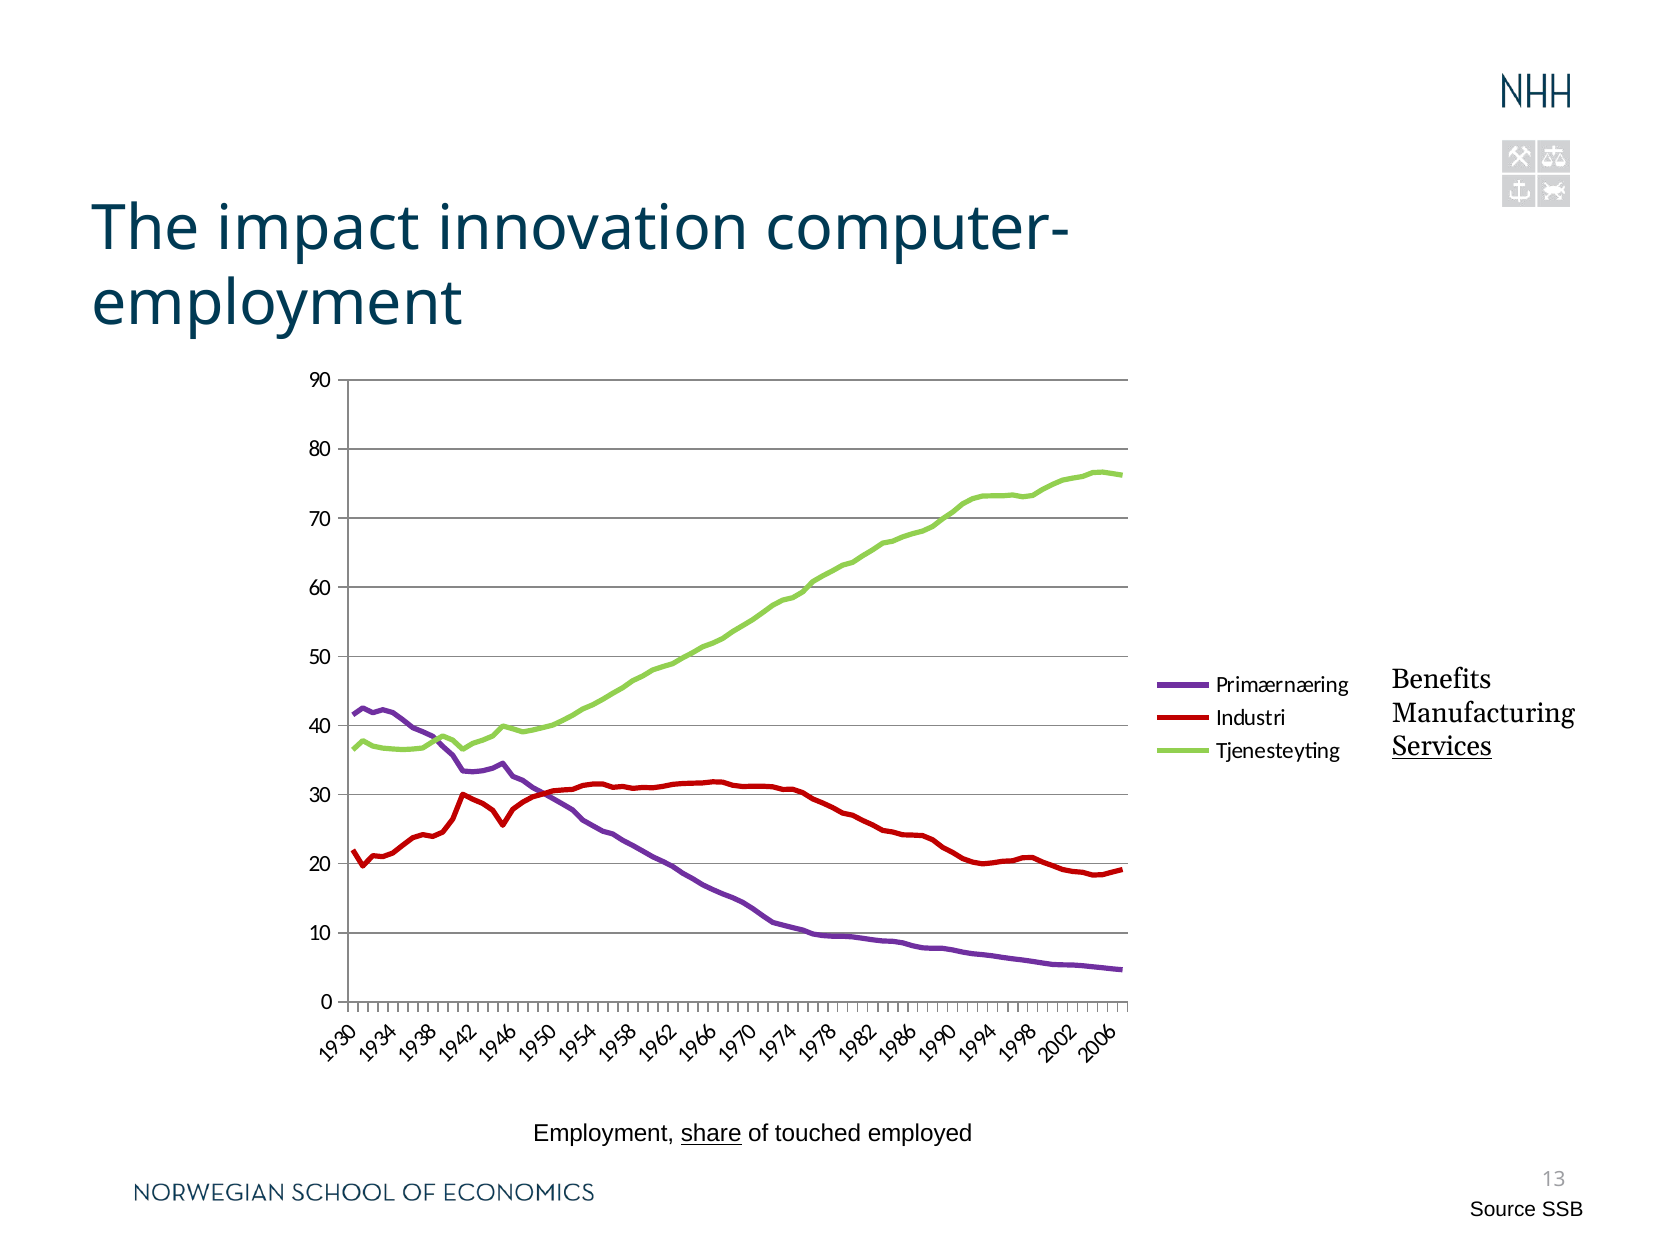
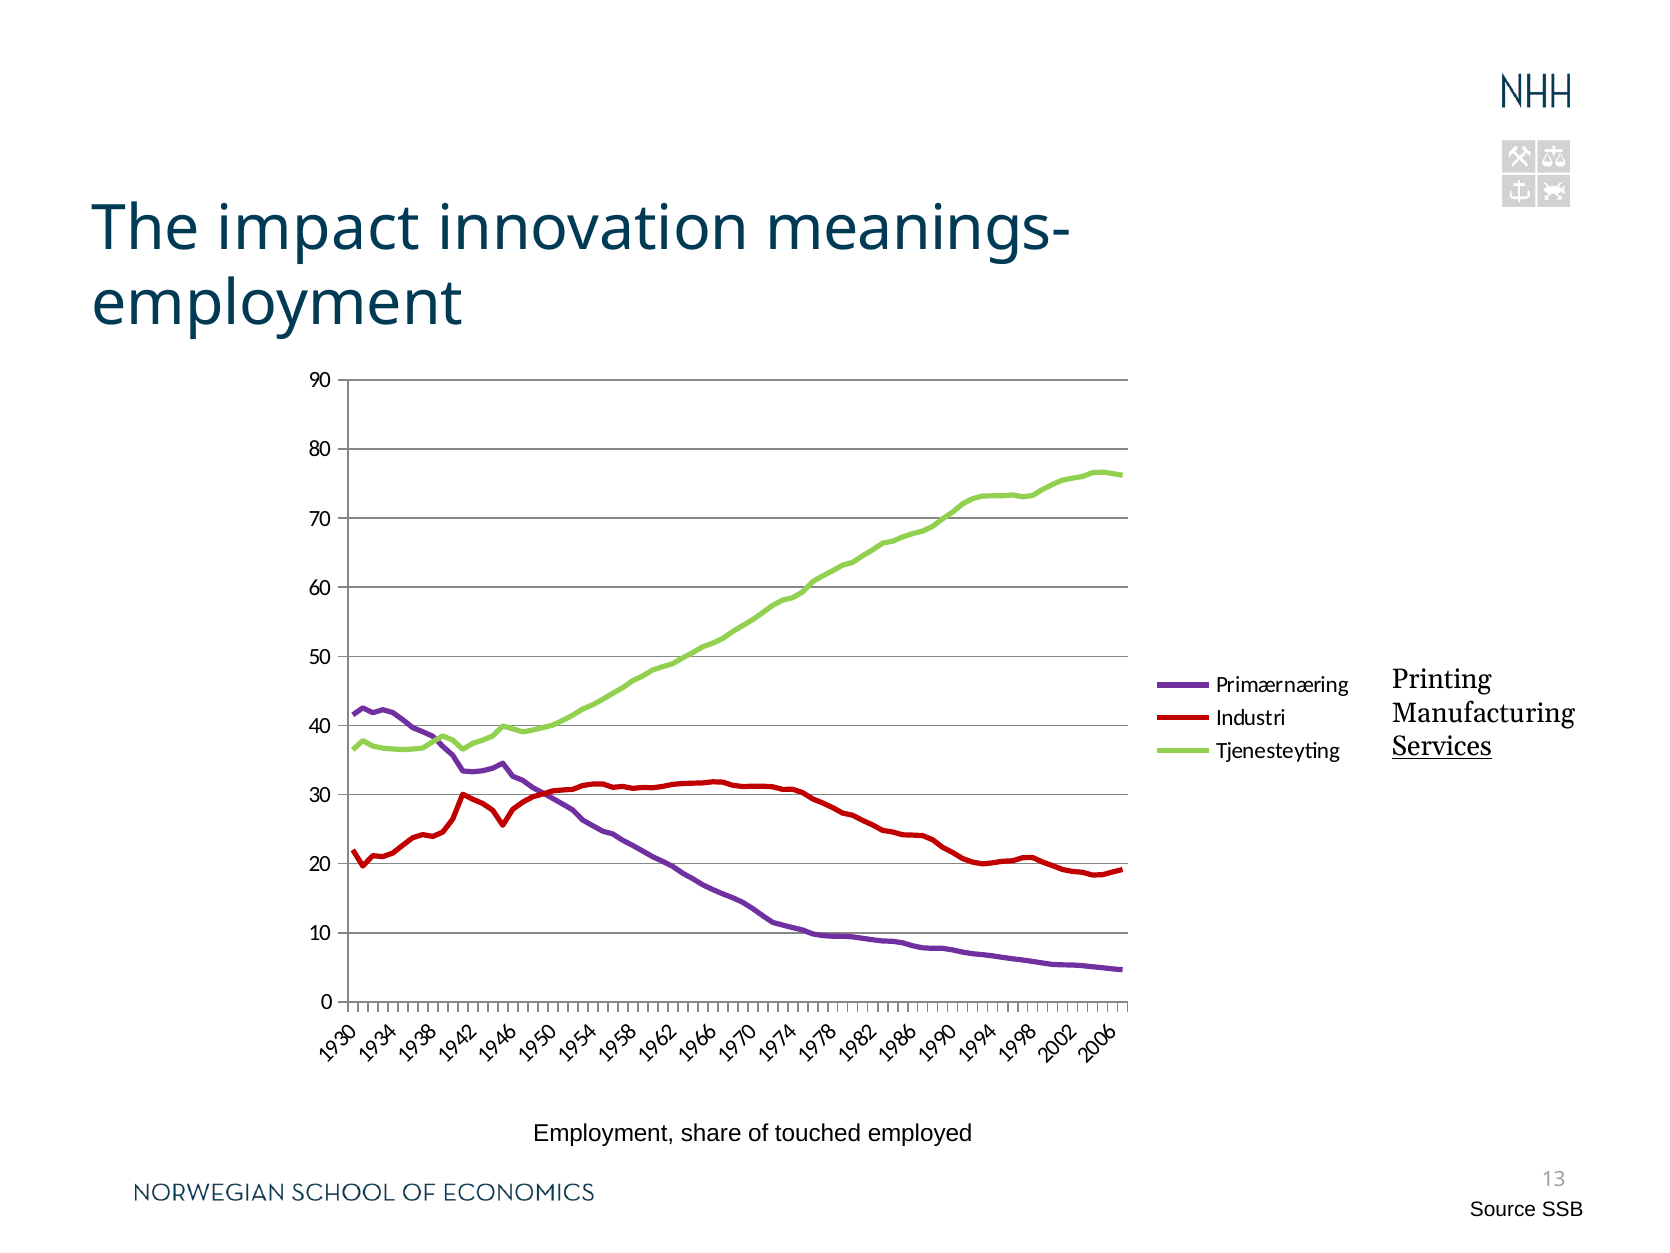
computer-: computer- -> meanings- (918, 228)
Benefits: Benefits -> Printing (1442, 679)
share underline: present -> none (711, 1133)
